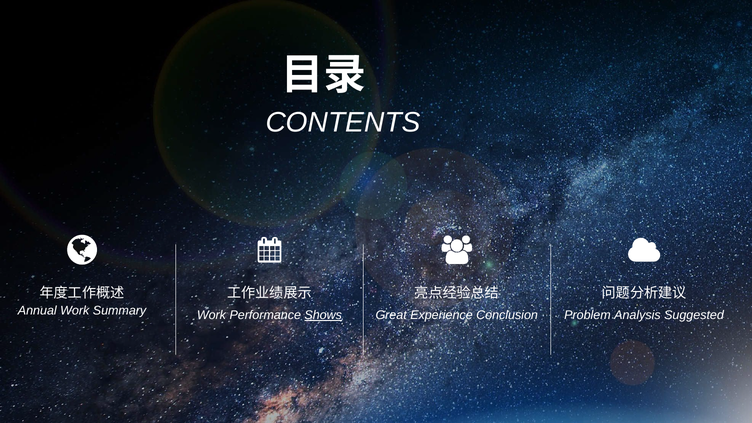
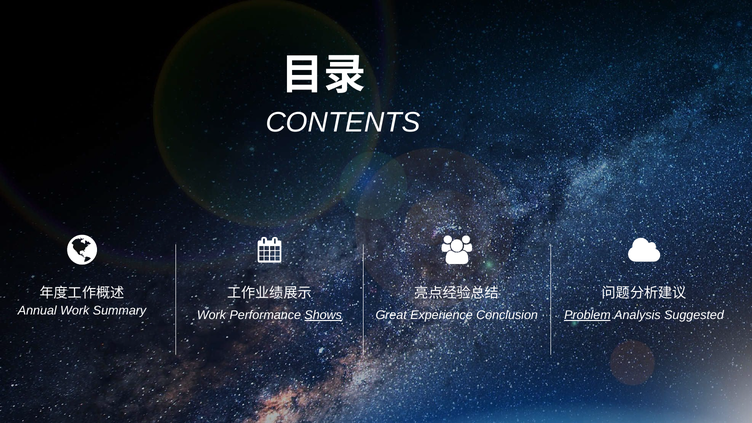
Problem underline: none -> present (587, 315)
